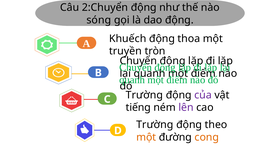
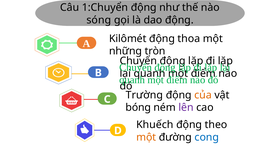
2:Chuyển: 2:Chuyển -> 1:Chuyển (105, 8)
Khuếch: Khuếch -> Kilômét (128, 39)
truyền: truyền -> những (126, 51)
của colour: purple -> orange (203, 95)
tiếng: tiếng -> bóng (138, 108)
Trường: Trường -> Khuếch (155, 125)
cong colour: orange -> blue (207, 138)
